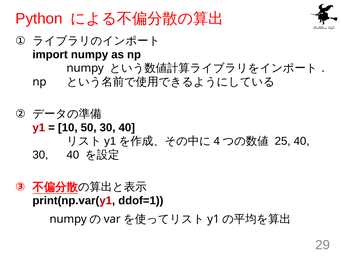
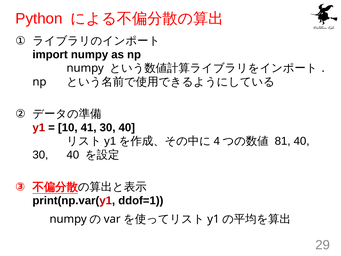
50: 50 -> 41 (89, 127)
25: 25 -> 81 (283, 141)
